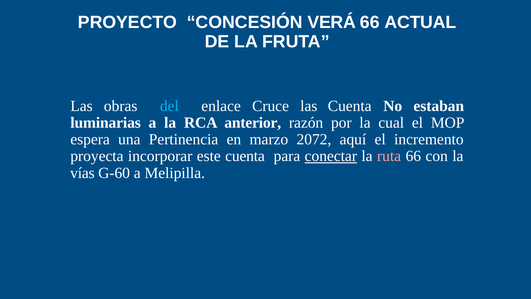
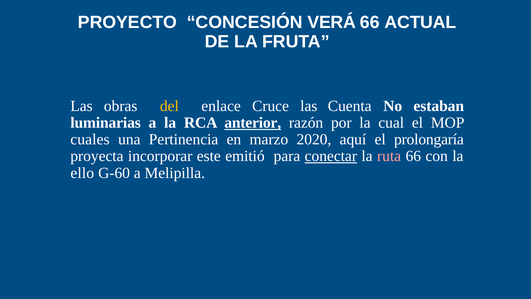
del colour: light blue -> yellow (169, 106)
anterior underline: none -> present (253, 123)
espera: espera -> cuales (90, 139)
2072: 2072 -> 2020 (314, 139)
incremento: incremento -> prolongaría (429, 139)
este cuenta: cuenta -> emitió (245, 156)
vías: vías -> ello (82, 173)
